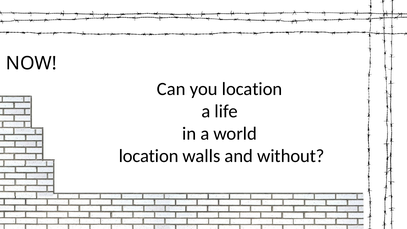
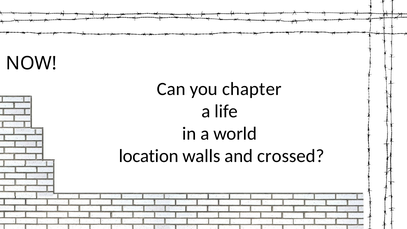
you location: location -> chapter (252, 89)
without: without -> crossed (291, 156)
